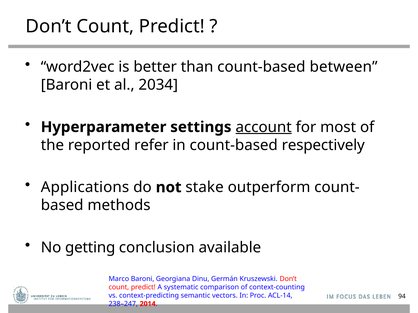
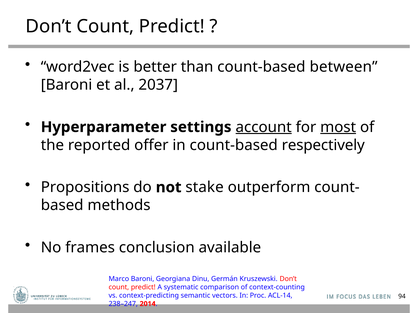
2034: 2034 -> 2037 (158, 85)
most underline: none -> present (338, 127)
refer: refer -> offer (151, 145)
Applications: Applications -> Propositions (85, 188)
getting: getting -> frames (90, 248)
